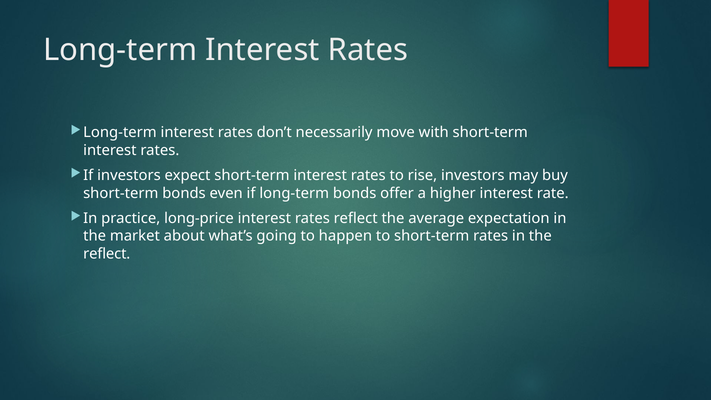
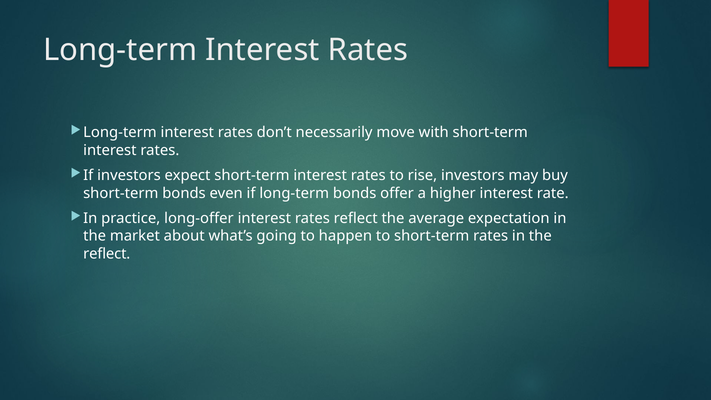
long-price: long-price -> long-offer (199, 218)
